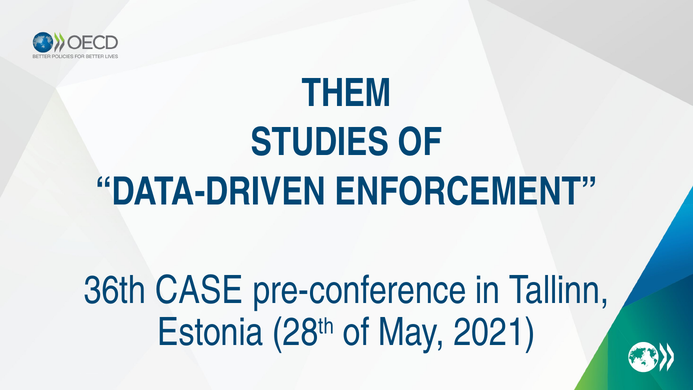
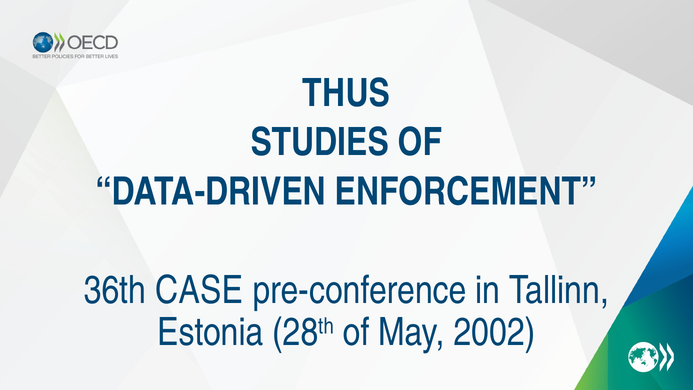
THEM: THEM -> THUS (346, 93)
2021: 2021 -> 2002 (495, 332)
